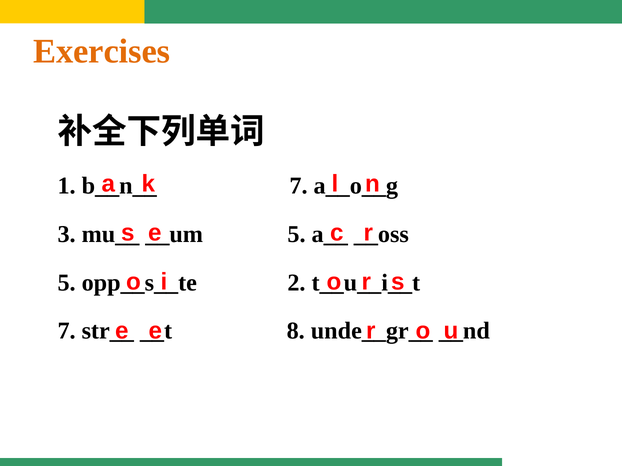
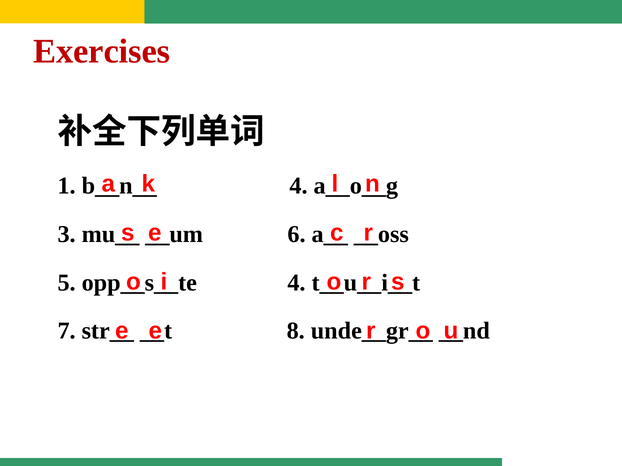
Exercises colour: orange -> red (102, 52)
7: 7 -> 4 (299, 186)
5: 5 -> 6 (297, 234)
2: 2 -> 4 (296, 283)
